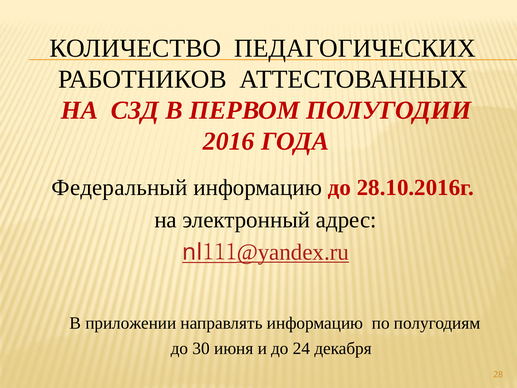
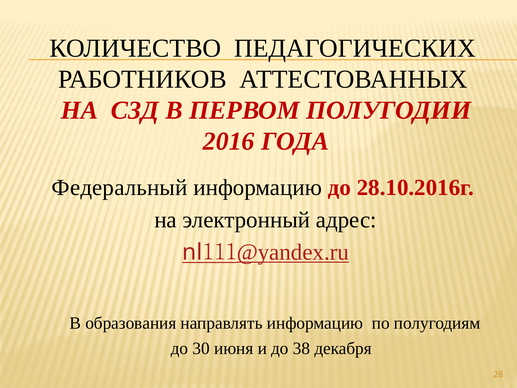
приложении: приложении -> образования (131, 323)
24: 24 -> 38 (302, 348)
